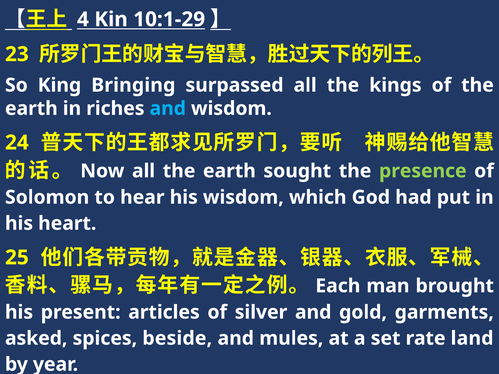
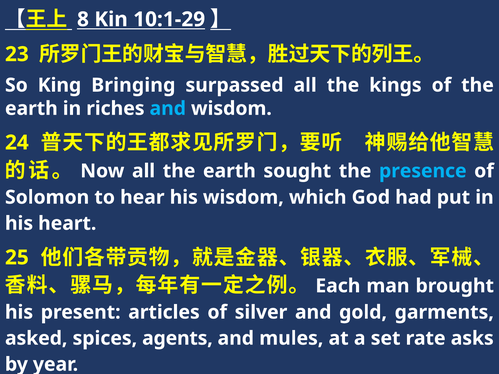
4: 4 -> 8 (83, 19)
presence colour: light green -> light blue (423, 171)
beside: beside -> agents (177, 339)
land: land -> asks (472, 339)
